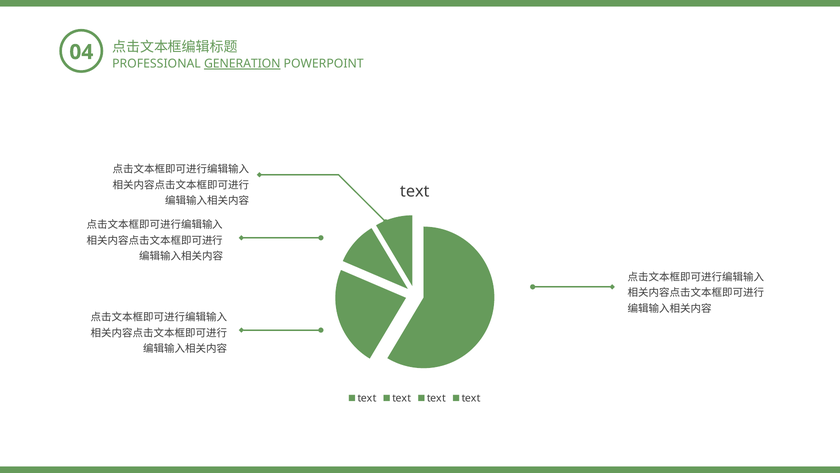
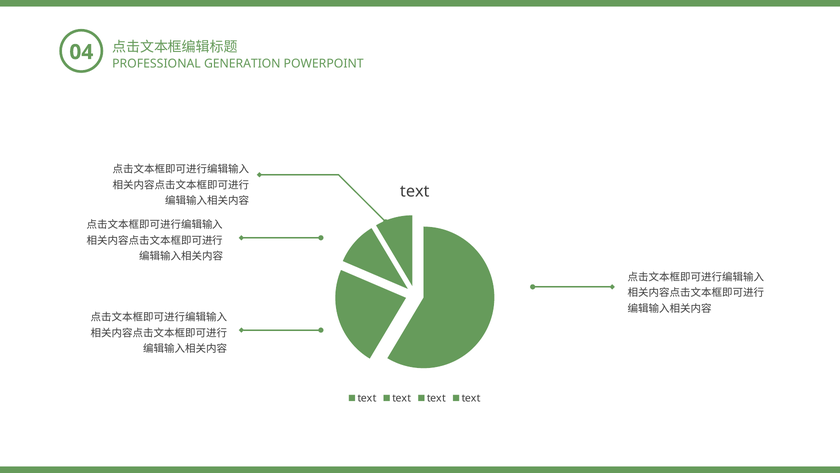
GENERATION underline: present -> none (242, 64)
